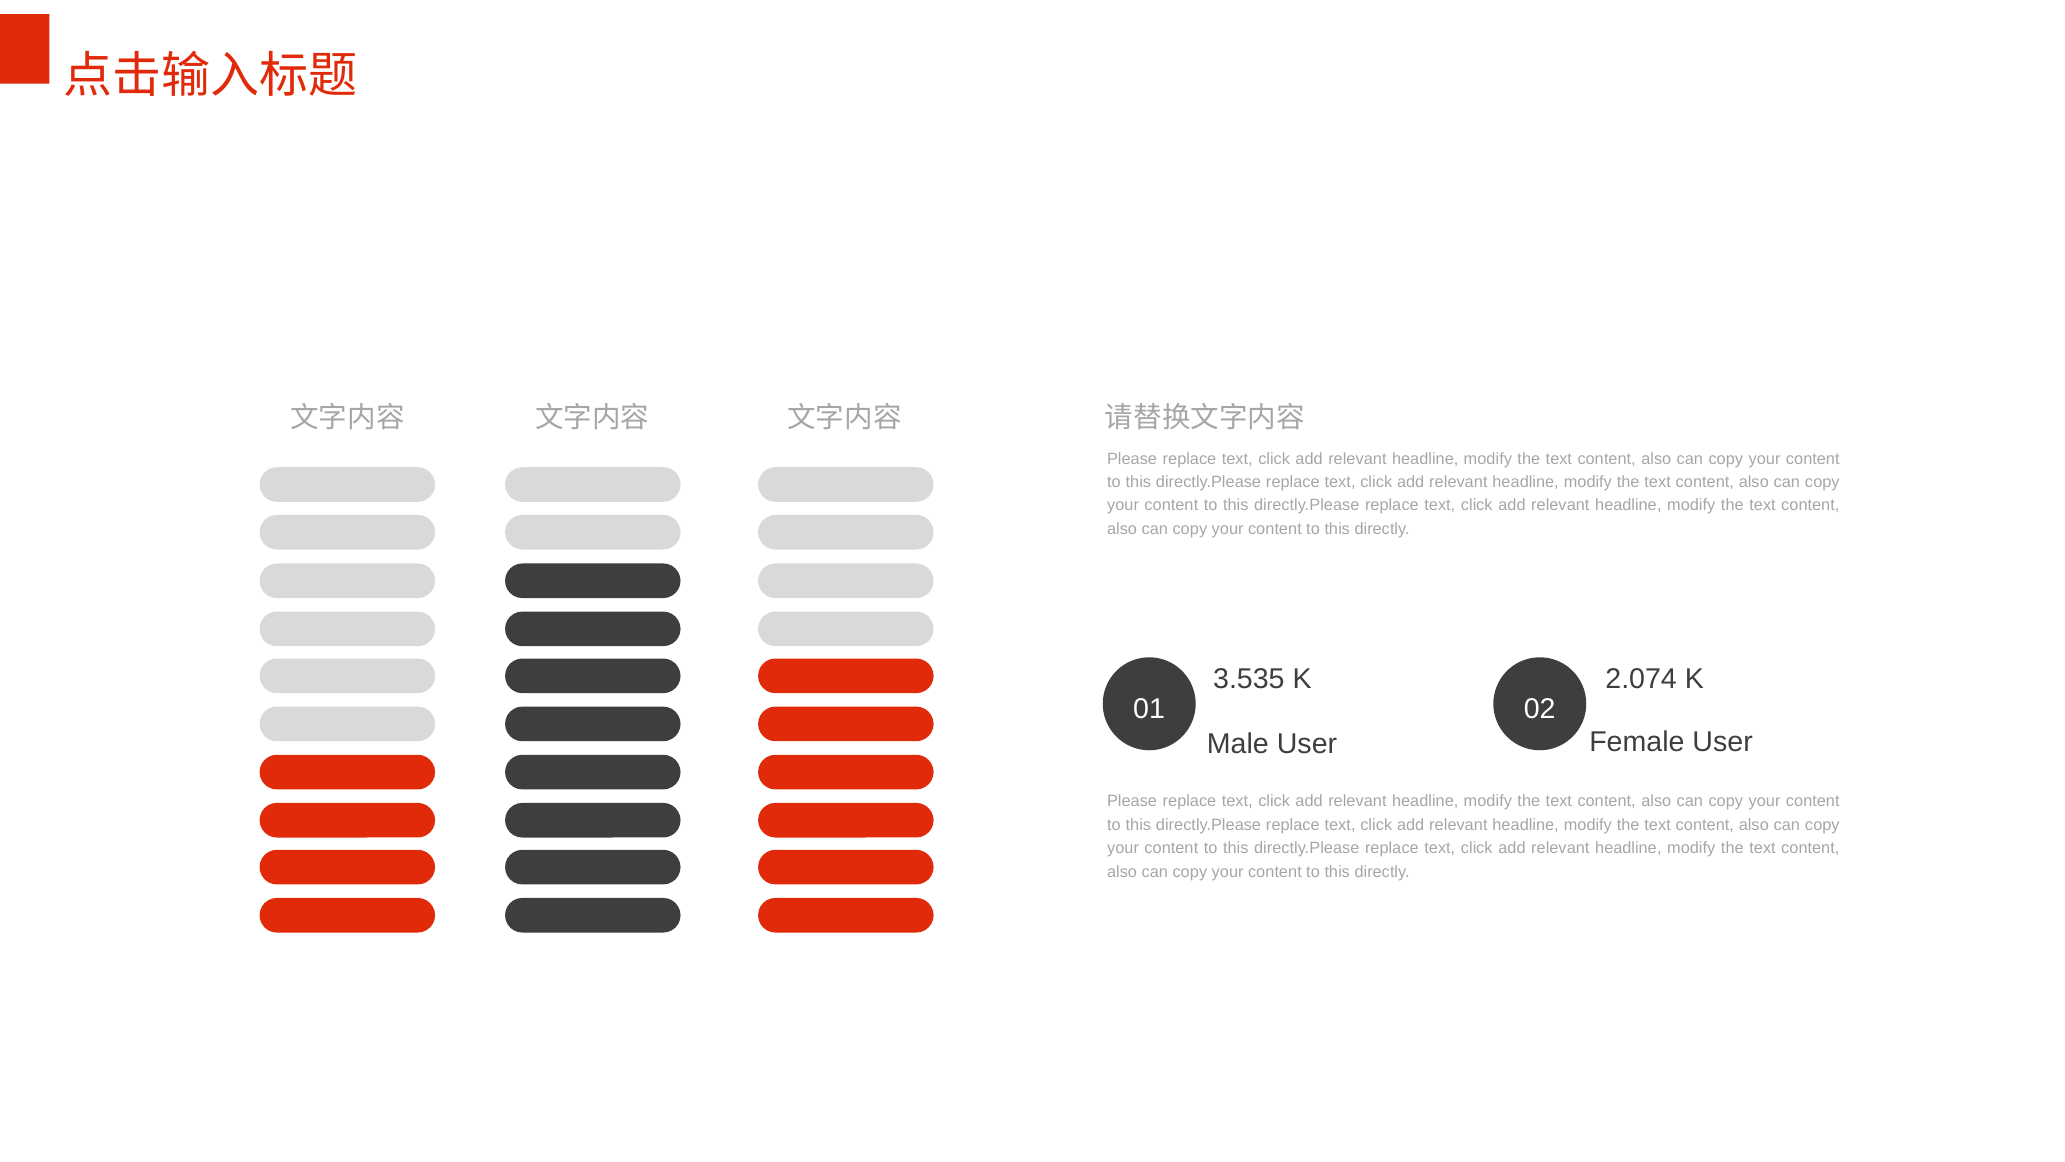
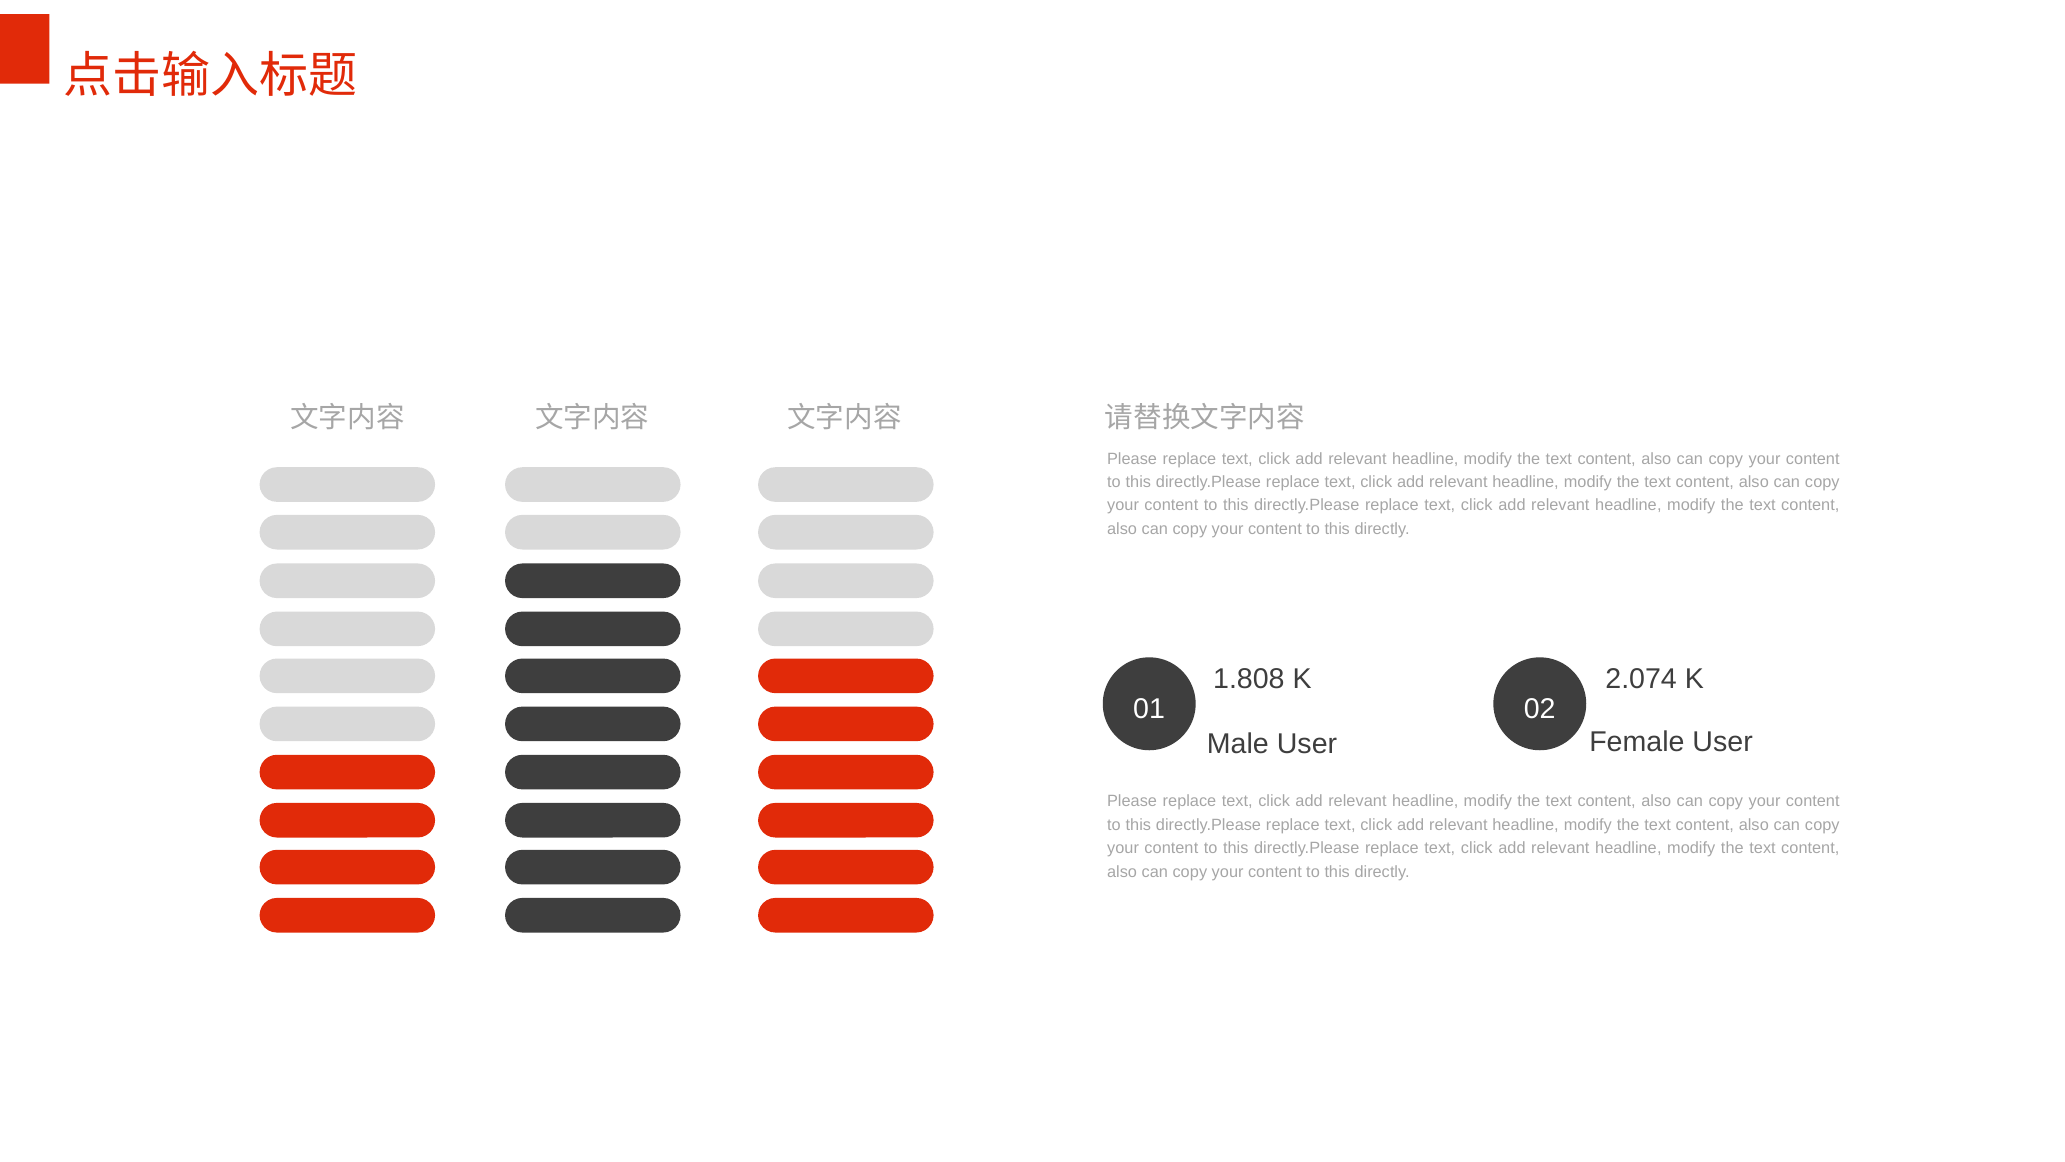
3.535: 3.535 -> 1.808 (1249, 679)
